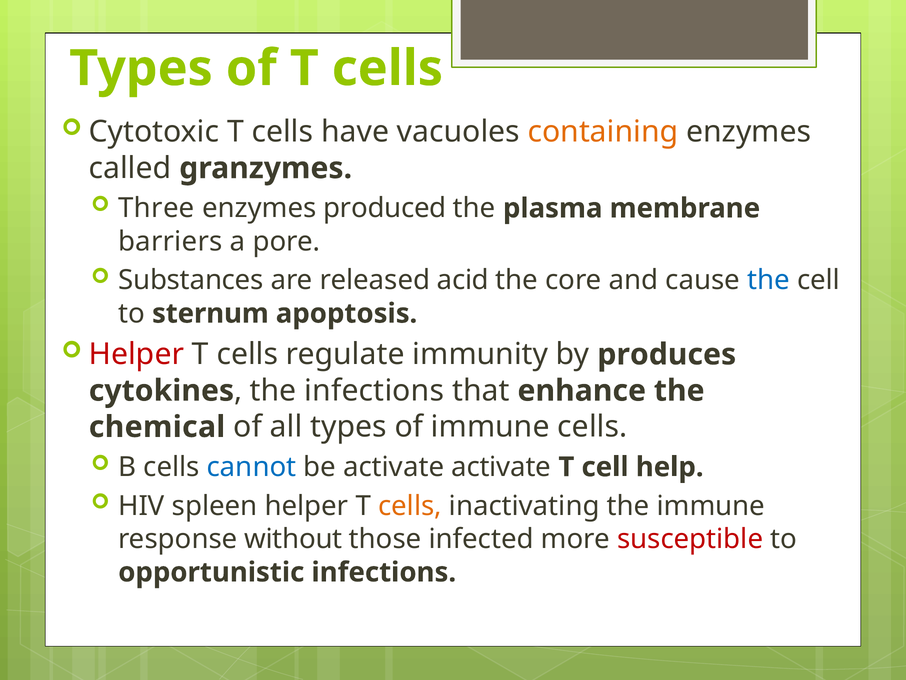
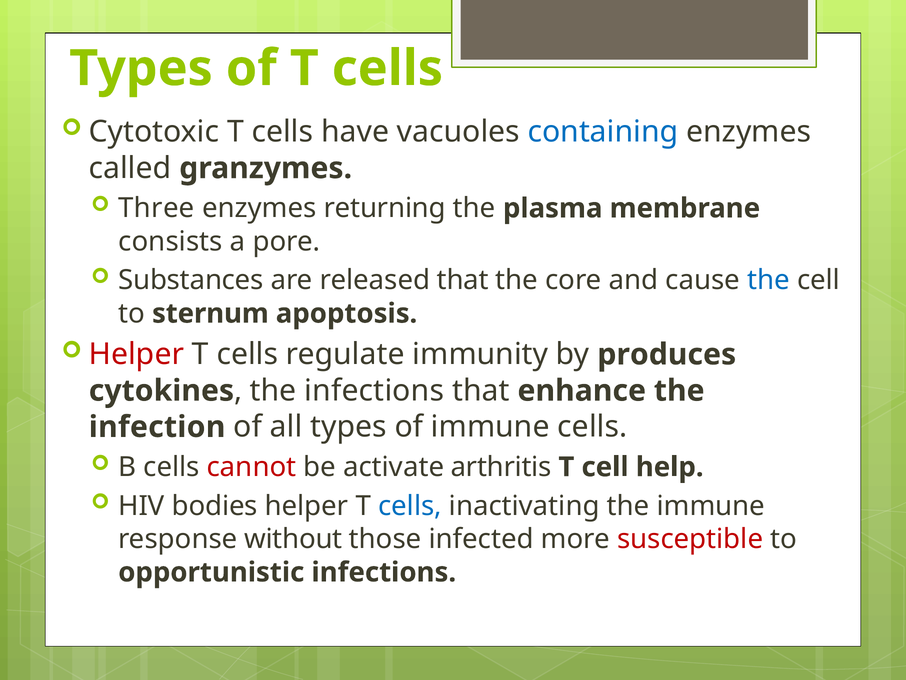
containing colour: orange -> blue (603, 132)
produced: produced -> returning (385, 208)
barriers: barriers -> consists (170, 241)
released acid: acid -> that (463, 280)
chemical: chemical -> infection (157, 427)
cannot colour: blue -> red (252, 467)
activate activate: activate -> arthritis (501, 467)
spleen: spleen -> bodies (215, 506)
cells colour: orange -> blue (410, 506)
